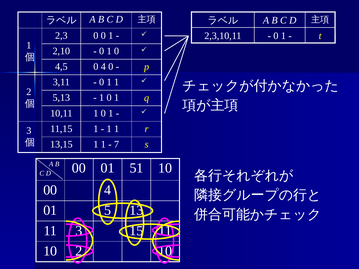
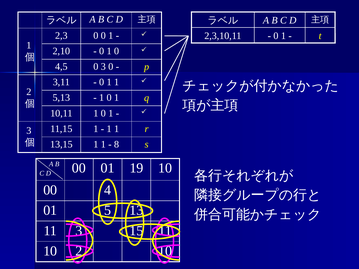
0 4: 4 -> 3 (103, 67)
7: 7 -> 8 (117, 144)
51: 51 -> 19 (136, 168)
